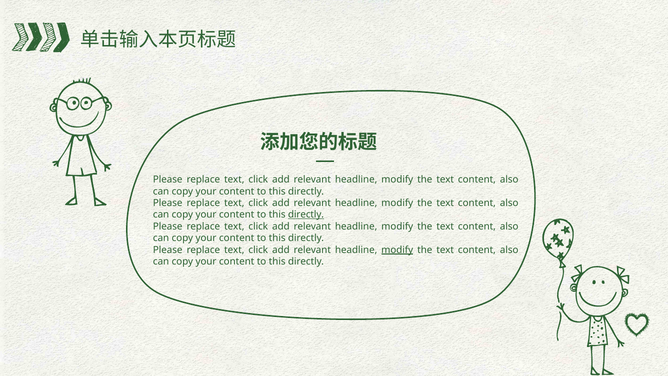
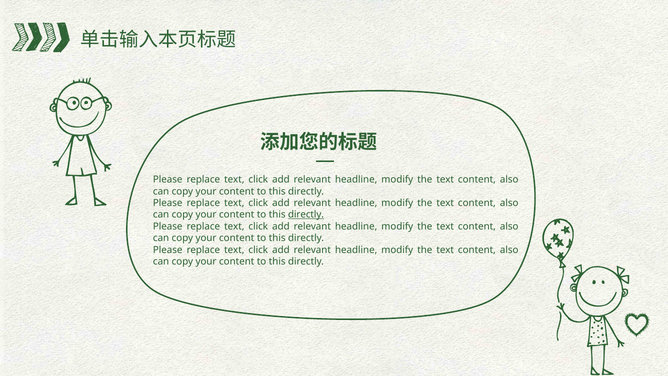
modify underline: present -> none (397, 250)
